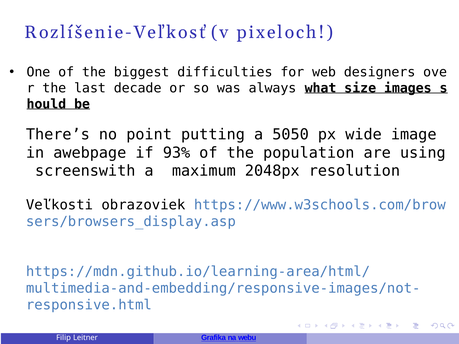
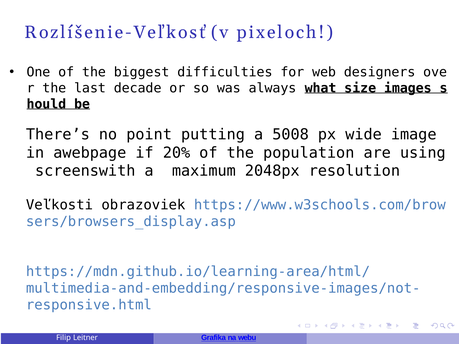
5050: 5050 -> 5008 (291, 135)
93%: 93% -> 20% (177, 153)
